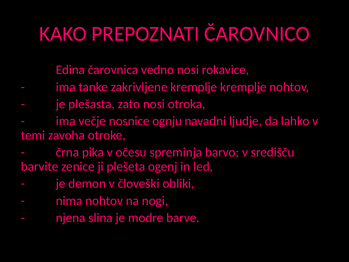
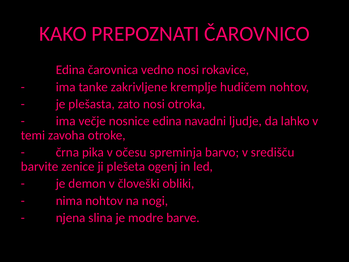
kremplje kremplje: kremplje -> hudičem (243, 87)
nosnice ognju: ognju -> edina (167, 121)
